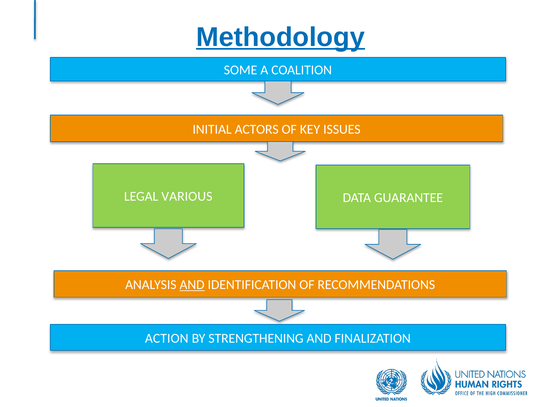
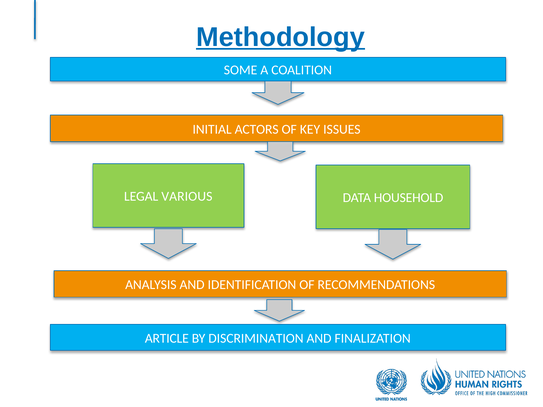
GUARANTEE: GUARANTEE -> HOUSEHOLD (409, 198)
AND underline: present -> none (192, 285)
ACTION: ACTION -> ARTICLE (167, 339)
STRENGTHENING: STRENGTHENING -> DISCRIMINATION (256, 339)
